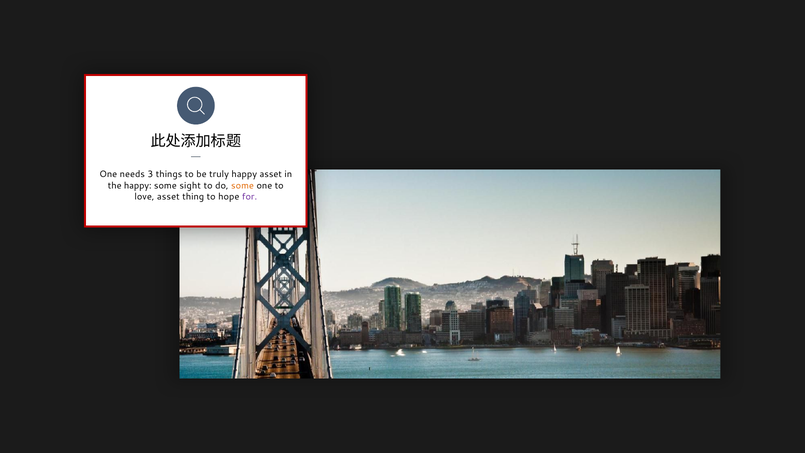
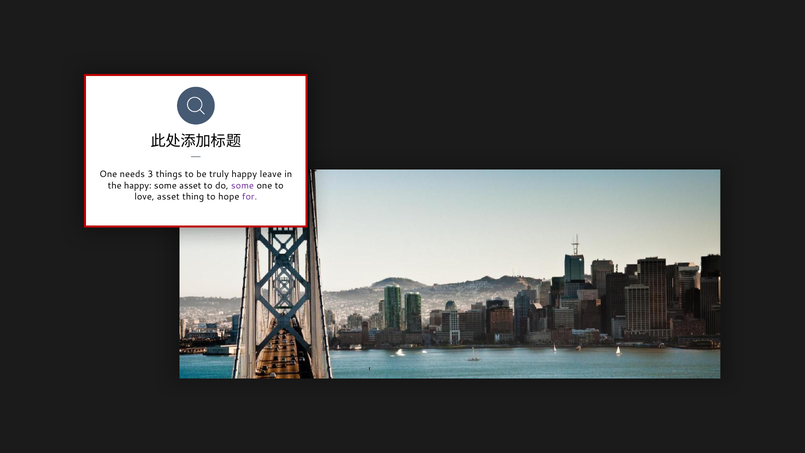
happy asset: asset -> leave (271, 174)
some sight: sight -> asset (190, 185)
some colour: orange -> purple (242, 185)
